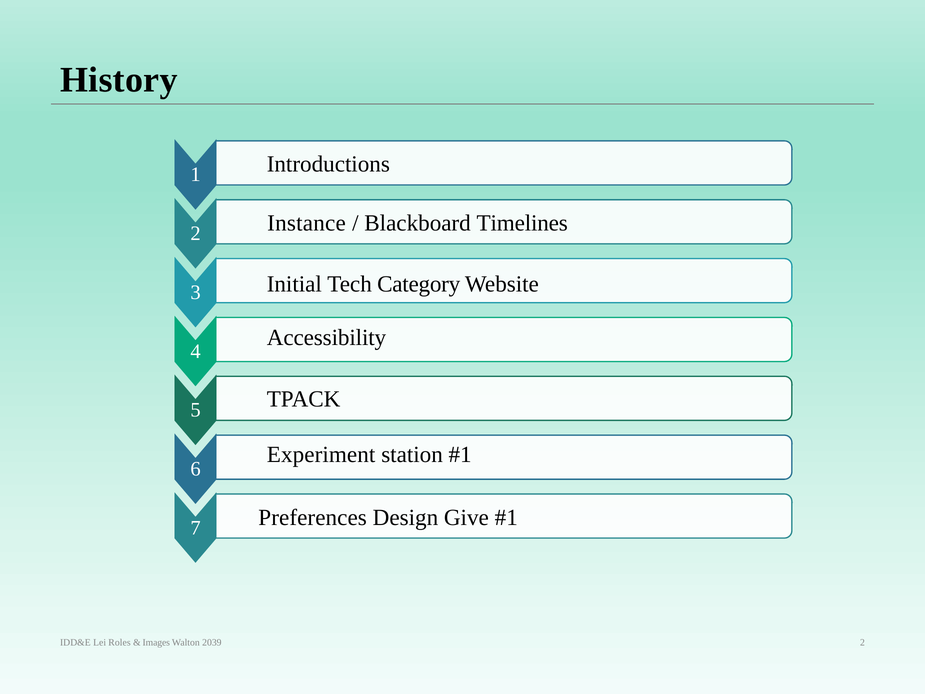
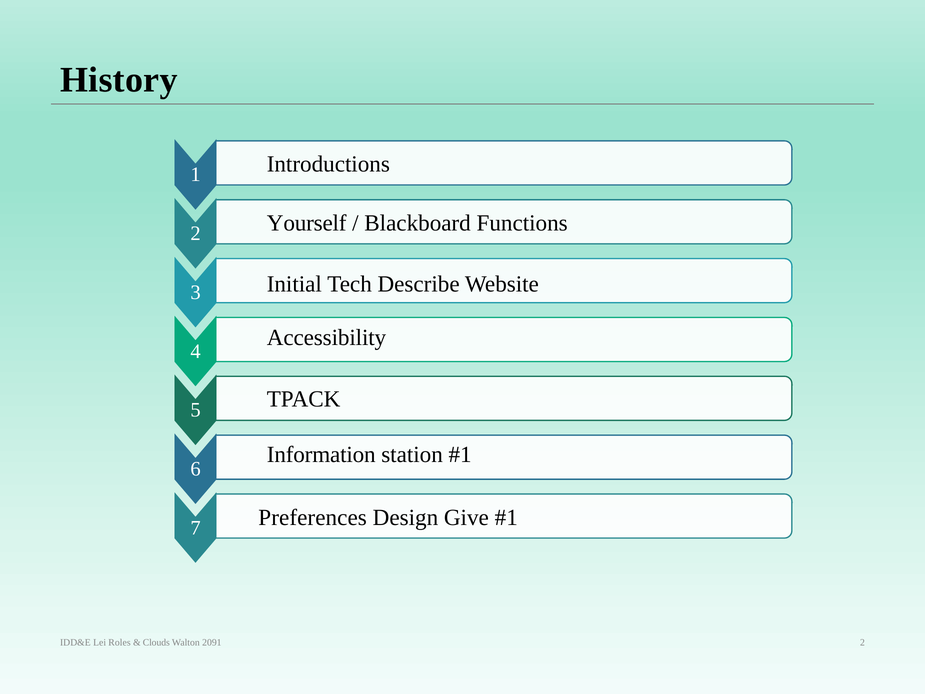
Instance: Instance -> Yourself (307, 223)
Timelines: Timelines -> Functions (522, 223)
Category: Category -> Describe (419, 284)
Experiment: Experiment -> Information (321, 454)
Images: Images -> Clouds (156, 642)
2039: 2039 -> 2091 (212, 642)
